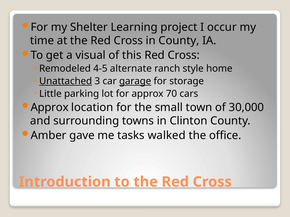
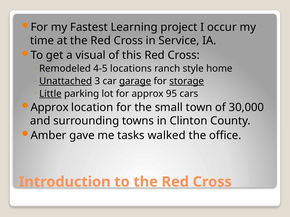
Shelter: Shelter -> Fastest (89, 27)
in County: County -> Service (179, 41)
alternate: alternate -> locations (131, 69)
storage underline: none -> present (187, 81)
Little underline: none -> present (50, 94)
70: 70 -> 95 (171, 94)
